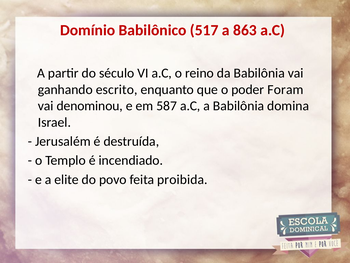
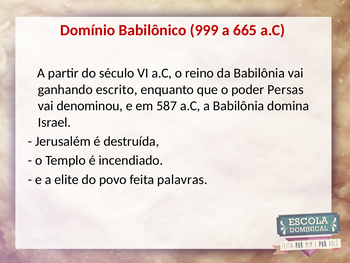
517: 517 -> 999 (204, 30)
863: 863 -> 665 (245, 30)
Foram: Foram -> Persas (286, 89)
proibida: proibida -> palavras (182, 179)
